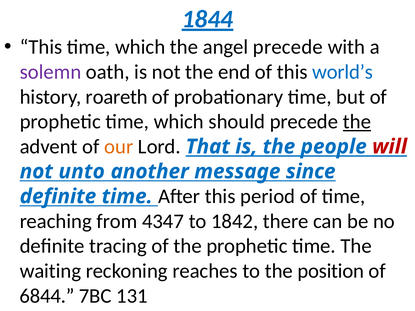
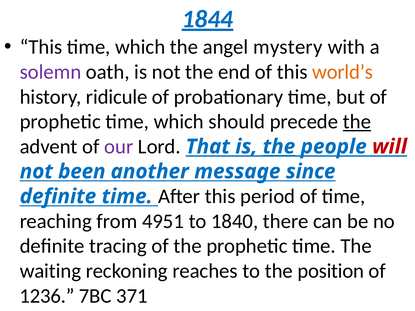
angel precede: precede -> mystery (288, 47)
world’s colour: blue -> orange (343, 72)
roareth: roareth -> ridicule (117, 97)
our colour: orange -> purple (119, 147)
the underline: none -> present (279, 147)
unto: unto -> been (82, 172)
4347: 4347 -> 4951 (163, 221)
1842: 1842 -> 1840 (235, 221)
6844: 6844 -> 1236 (47, 296)
131: 131 -> 371 (132, 296)
